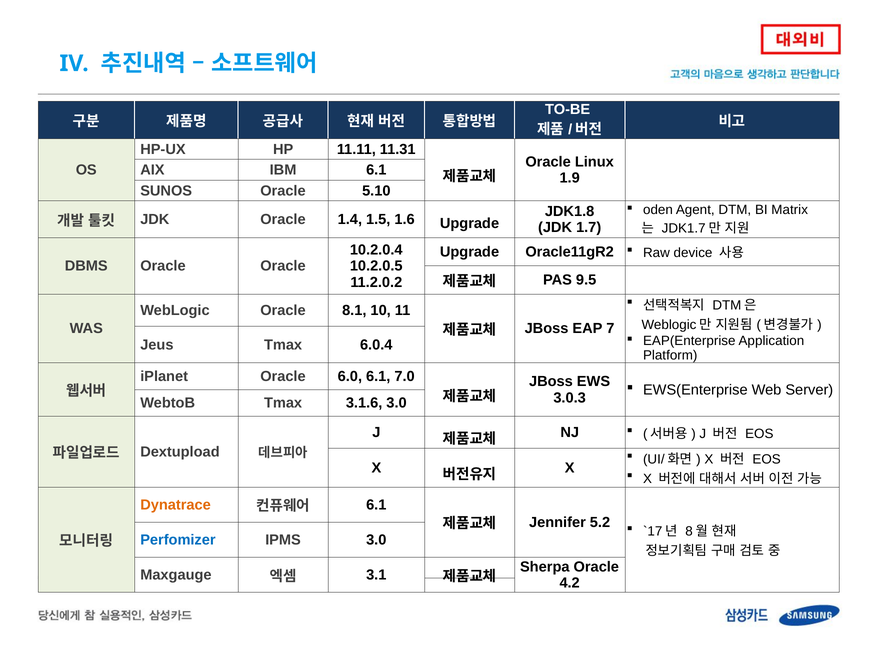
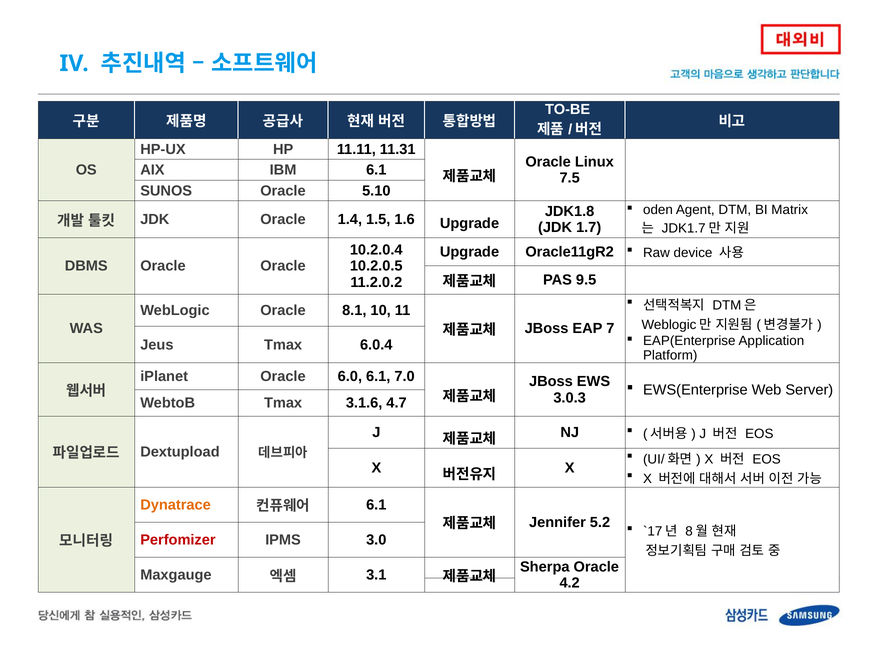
1.9: 1.9 -> 7.5 (570, 178)
3.1.6 3.0: 3.0 -> 4.7 (397, 403)
Perfomizer colour: blue -> red (178, 540)
